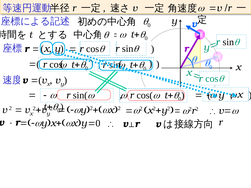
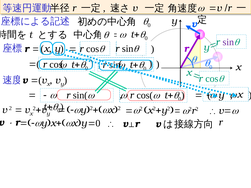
sin colour: black -> purple (228, 42)
